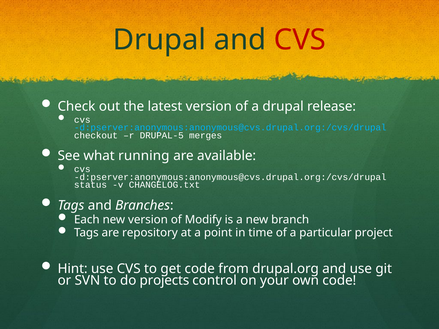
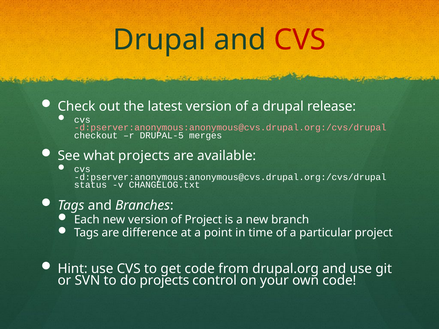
d:pserver:anonymous:anonymous@cvs.drupal.org:/cvs/drupal colour: light blue -> pink (230, 128)
what running: running -> projects (144, 156)
of Modify: Modify -> Project (203, 220)
repository: repository -> difference (150, 233)
